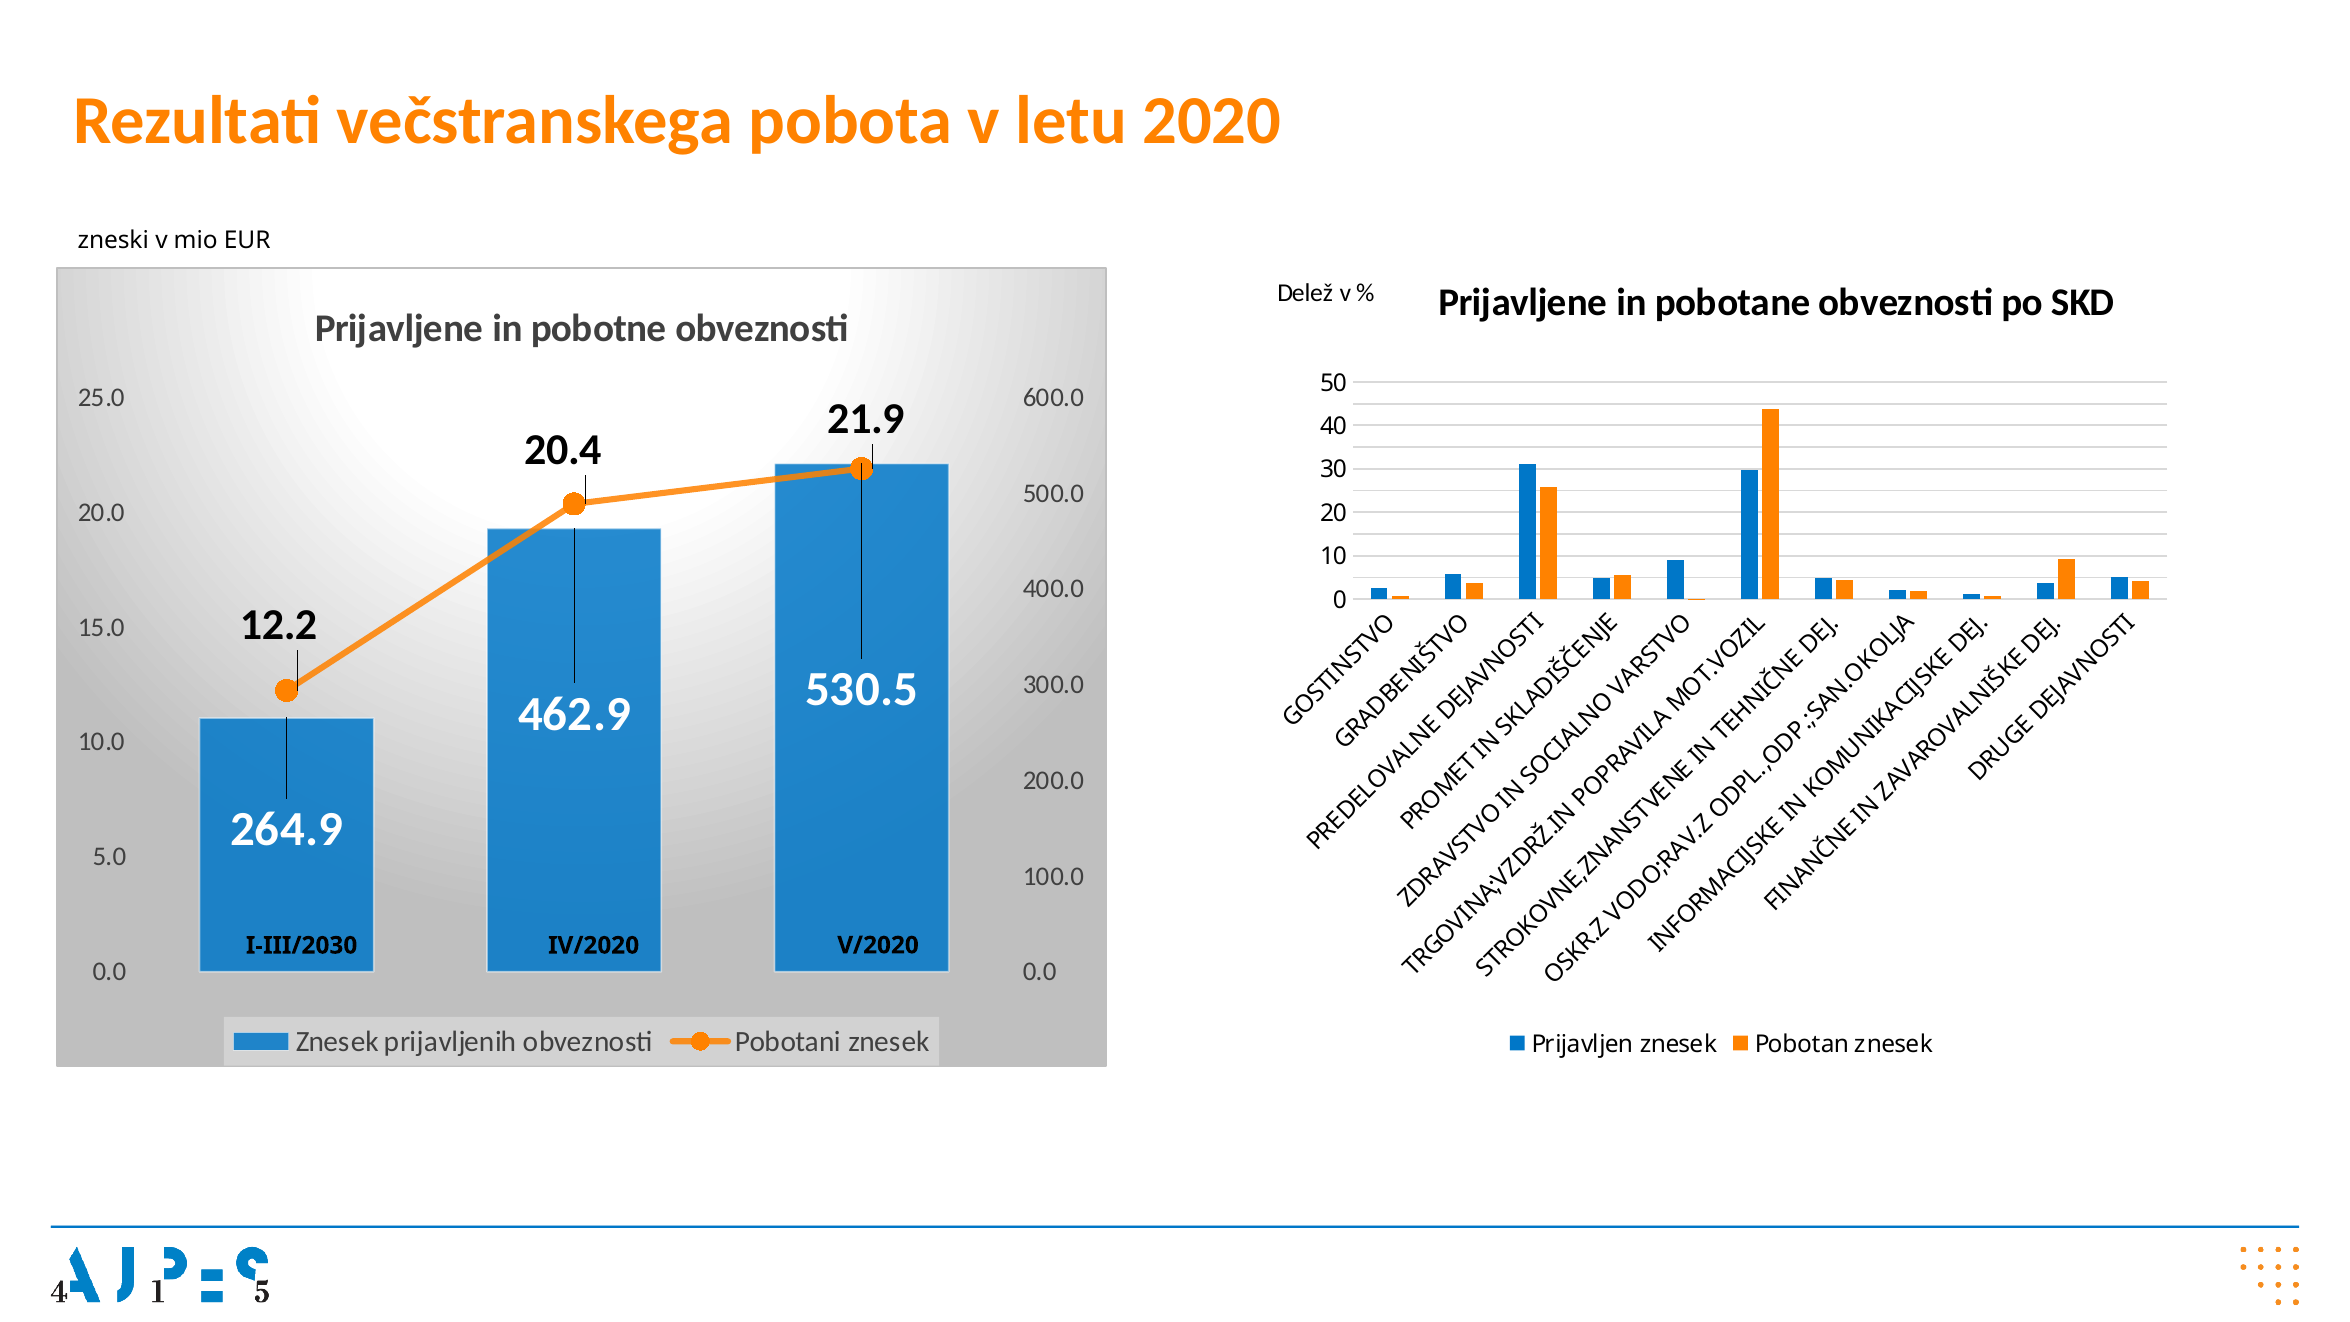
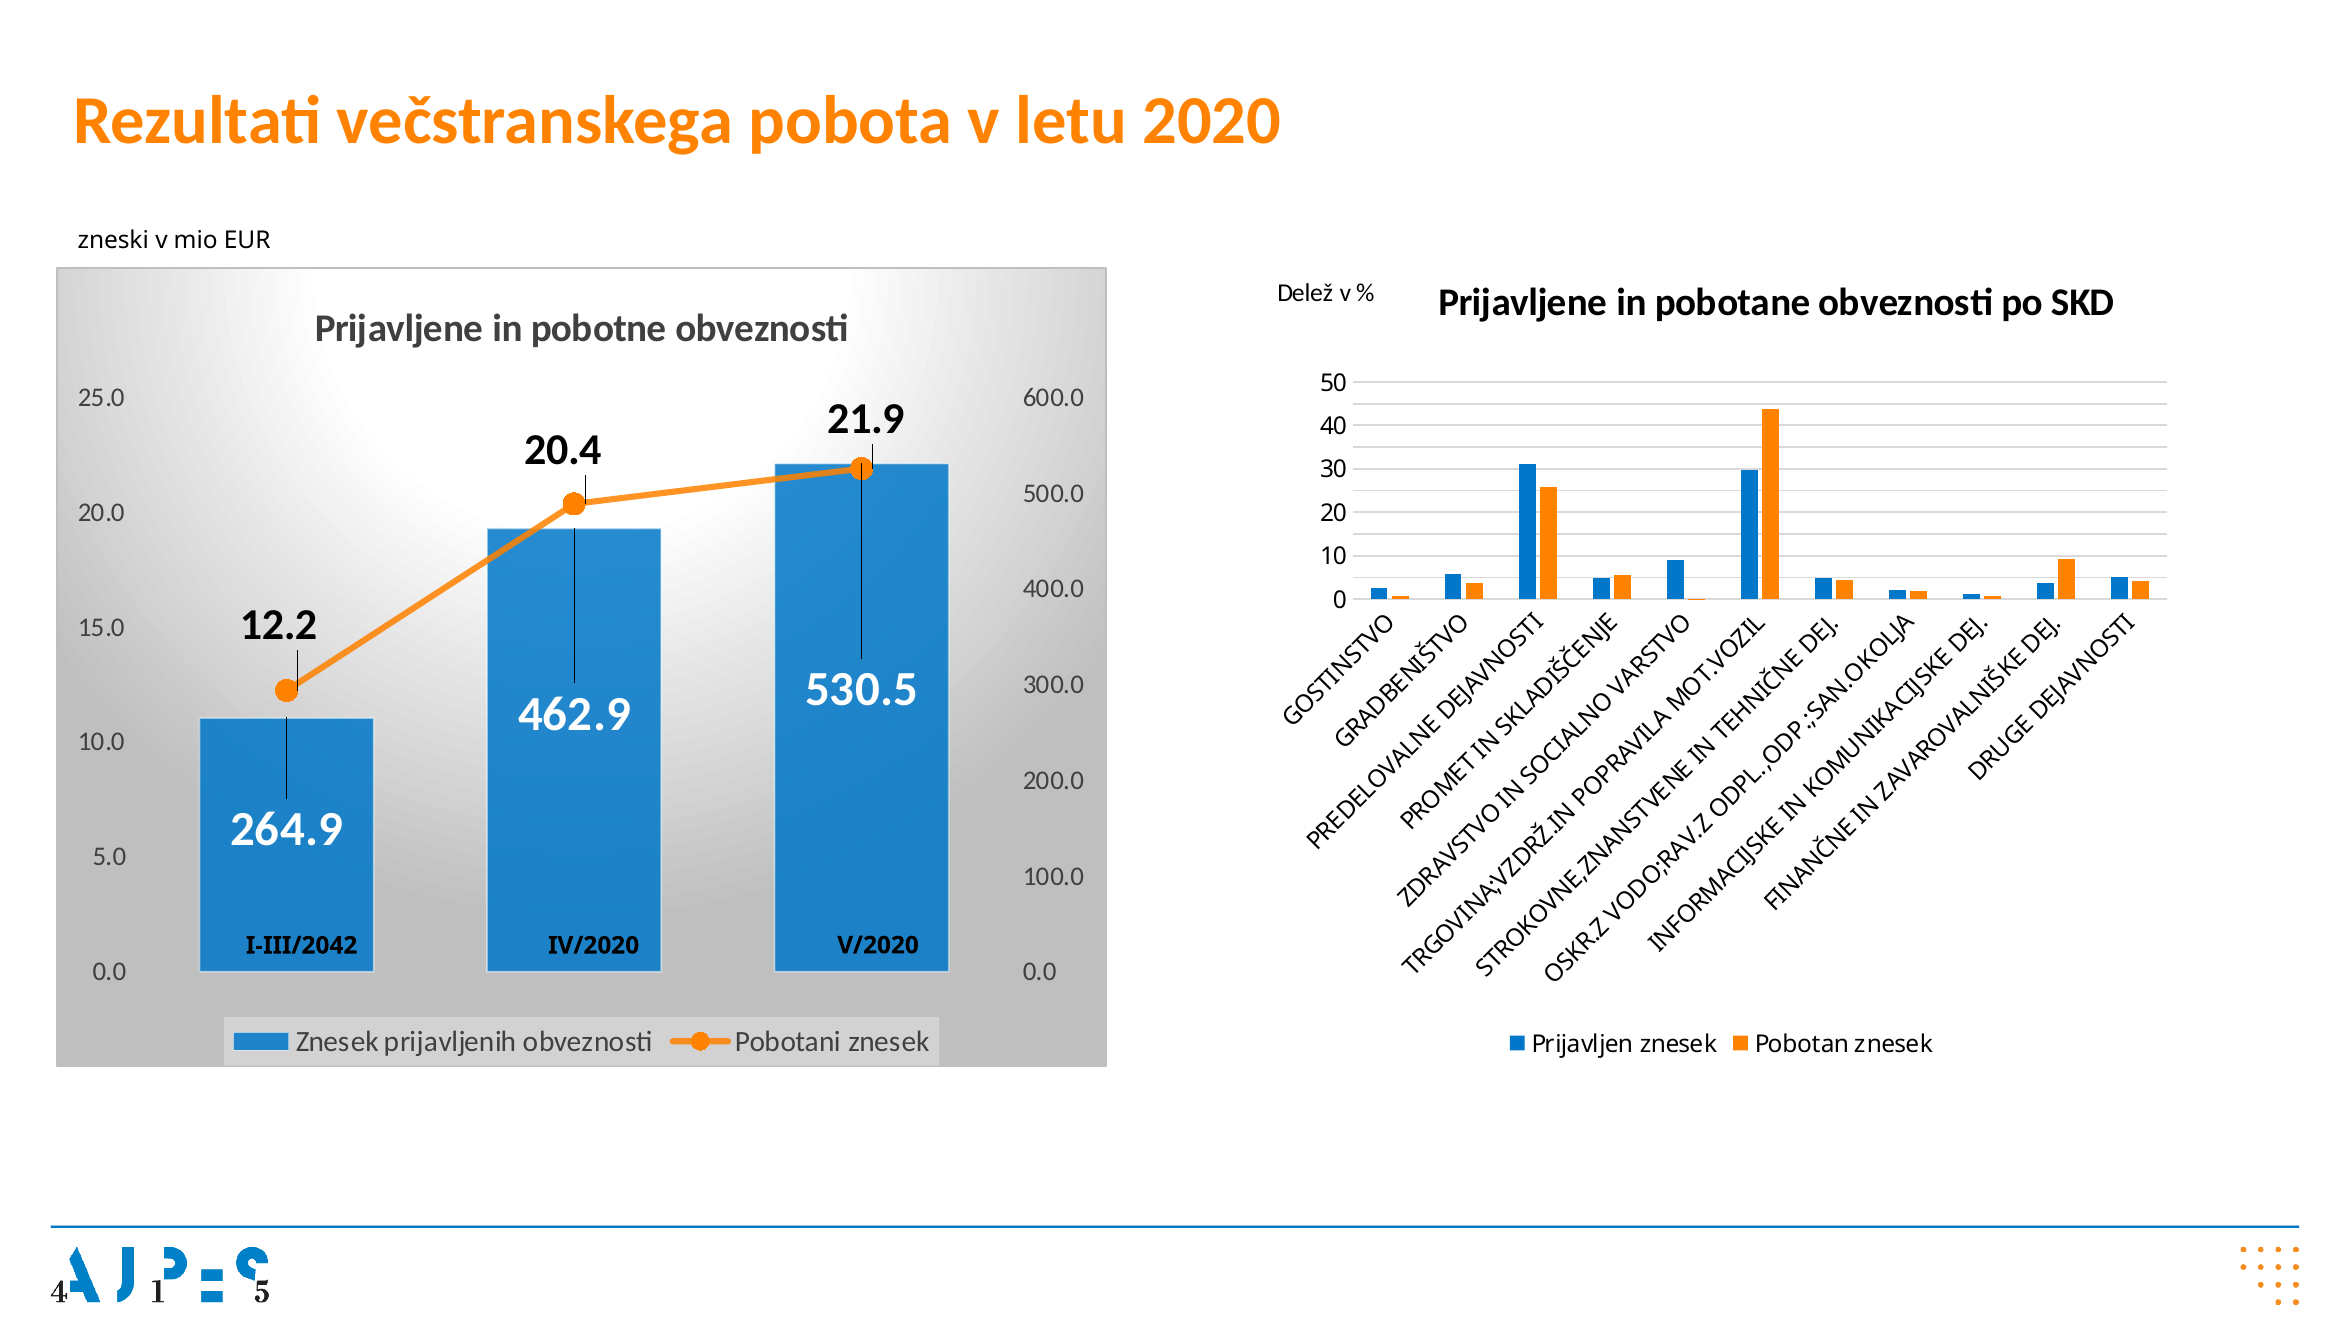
I-III/2030: I-III/2030 -> I-III/2042 (302, 945)
